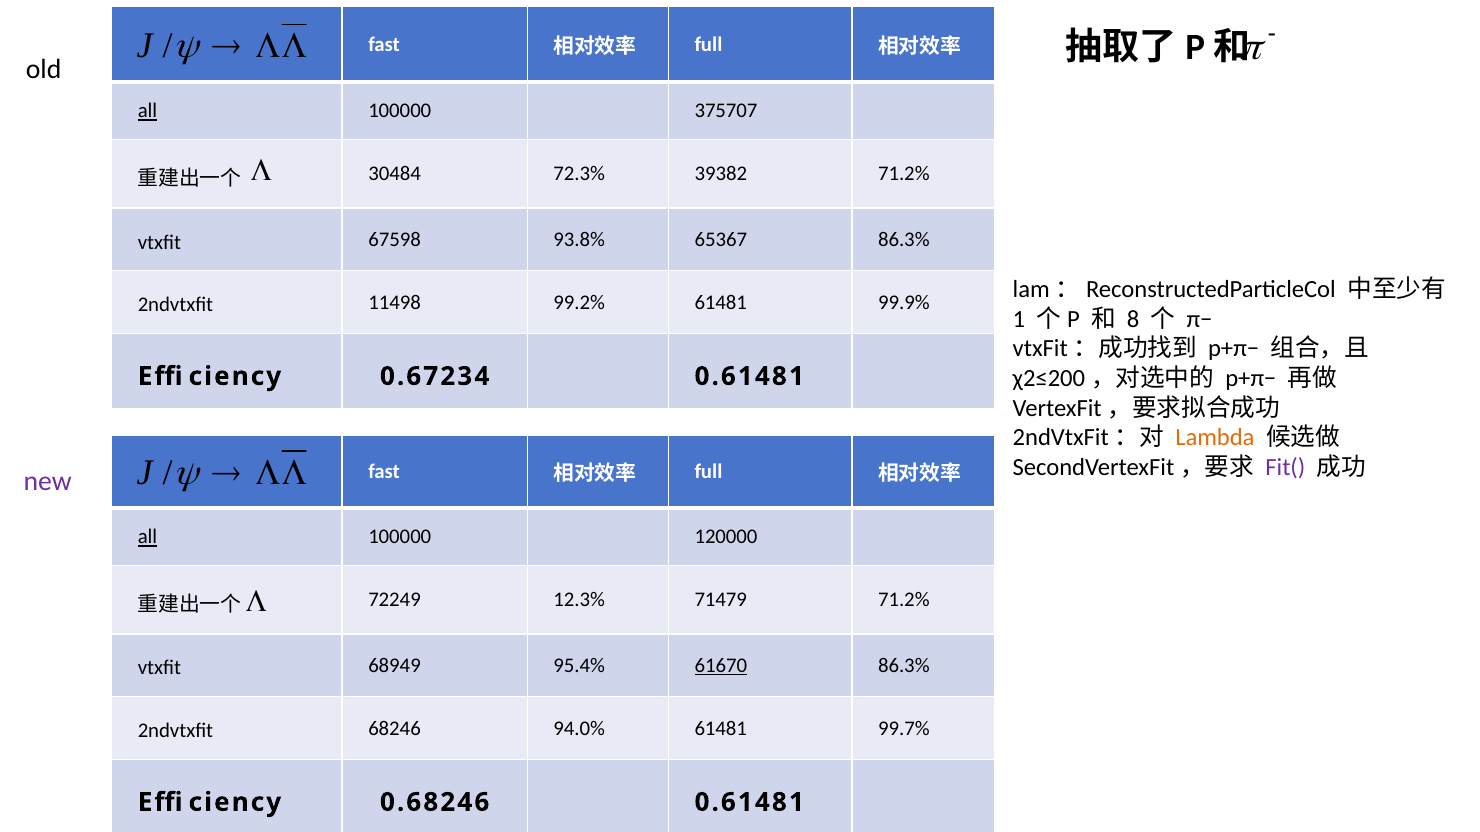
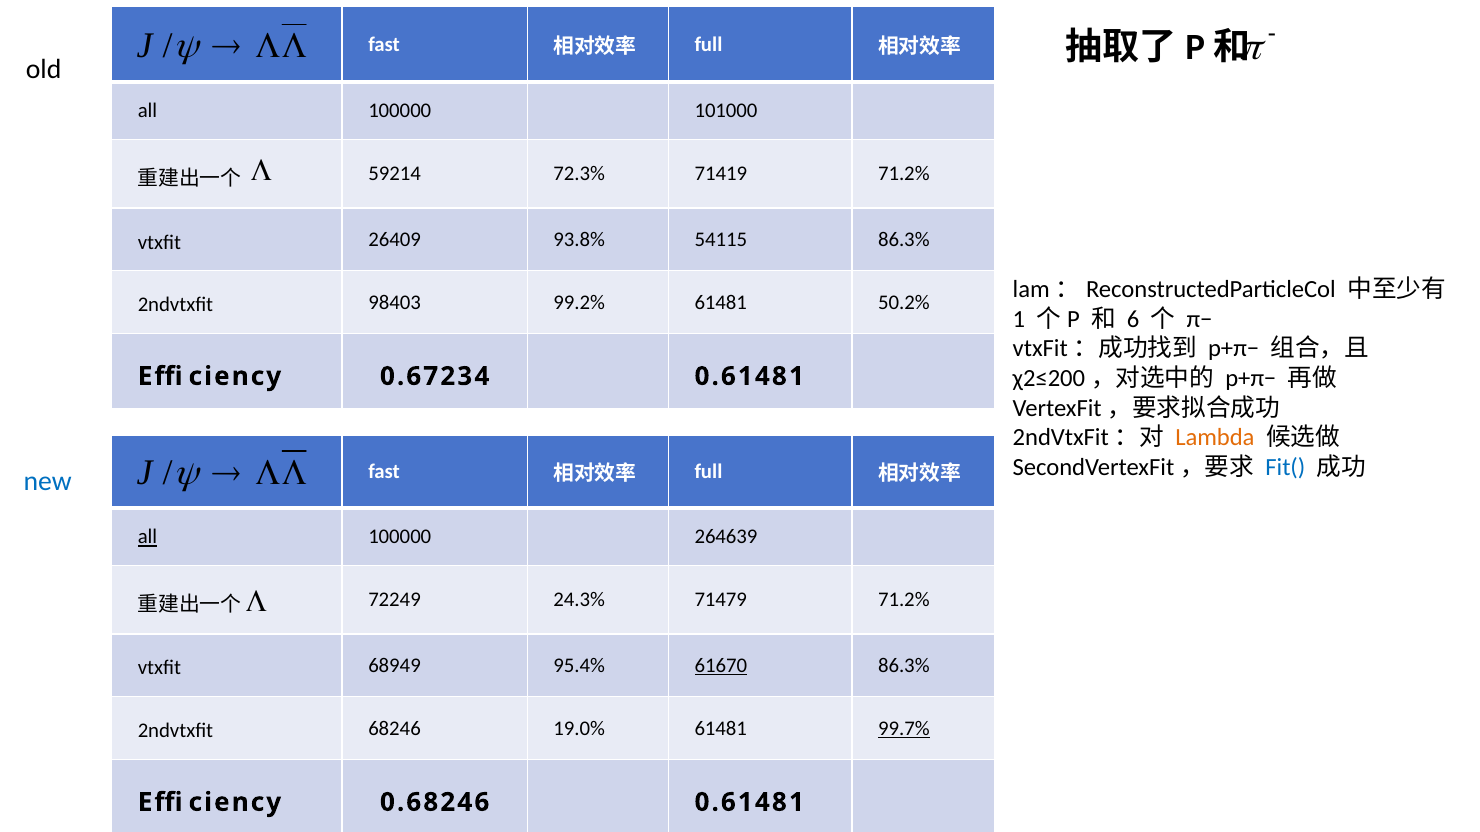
all underline: present -> none (147, 111)
375707: 375707 -> 101000 (726, 111)
30484: 30484 -> 59214 (395, 174)
39382: 39382 -> 71419 (721, 174)
67598: 67598 -> 26409 (395, 240)
65367: 65367 -> 54115 (721, 240)
11498: 11498 -> 98403 (395, 303)
99.9%: 99.9% -> 50.2% (904, 303)
8: 8 -> 6 (1133, 319)
Fit( colour: purple -> blue (1285, 467)
new colour: purple -> blue (48, 482)
120000: 120000 -> 264639 (726, 537)
12.3%: 12.3% -> 24.3% (579, 600)
94.0%: 94.0% -> 19.0% (579, 729)
99.7% underline: none -> present (904, 729)
